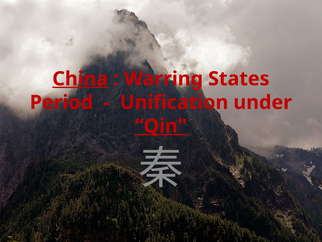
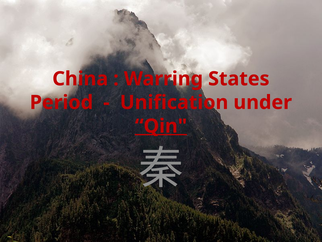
China underline: present -> none (80, 79)
